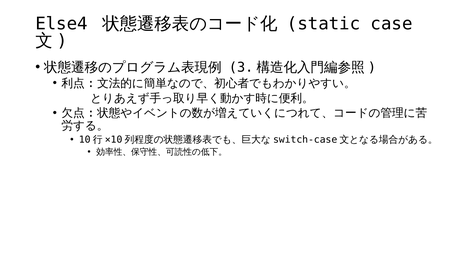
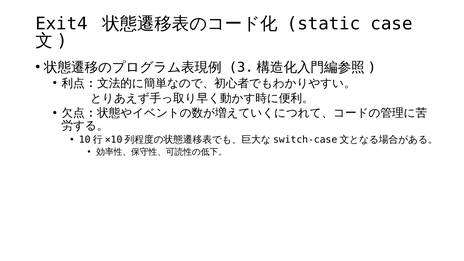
Else4: Else4 -> Exit4 (62, 24)
